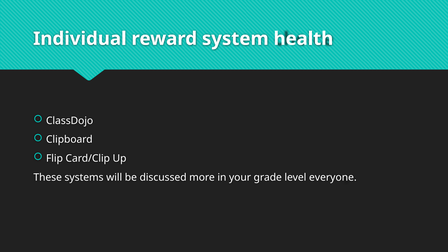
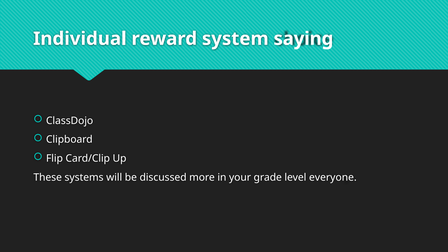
health: health -> saying (303, 39)
